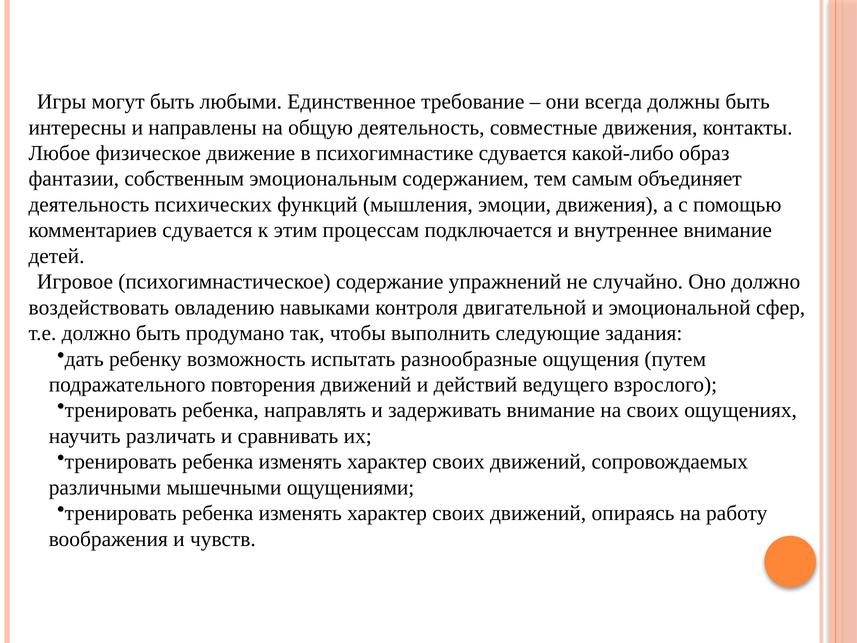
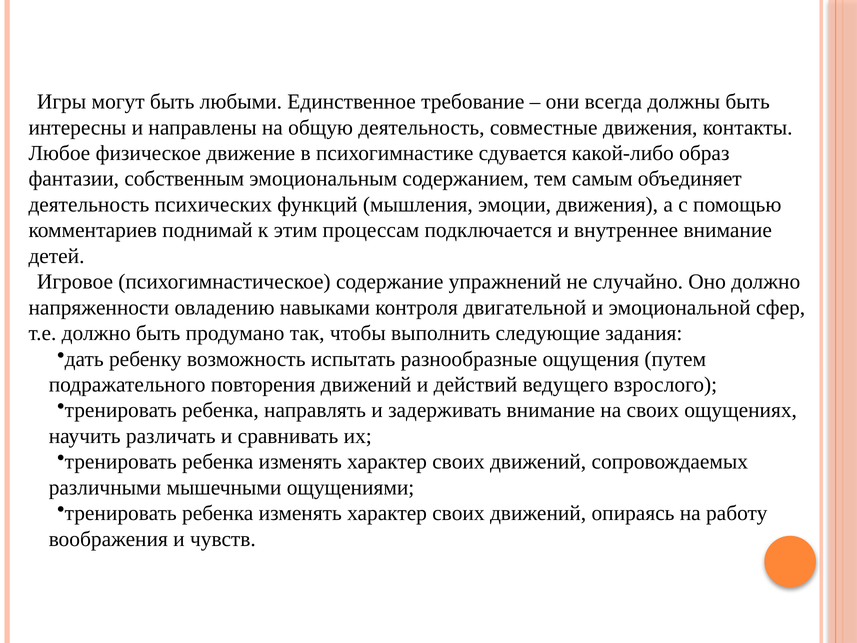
комментариев сдувается: сдувается -> поднимай (208, 230)
воздействовать: воздействовать -> напряженности (99, 307)
